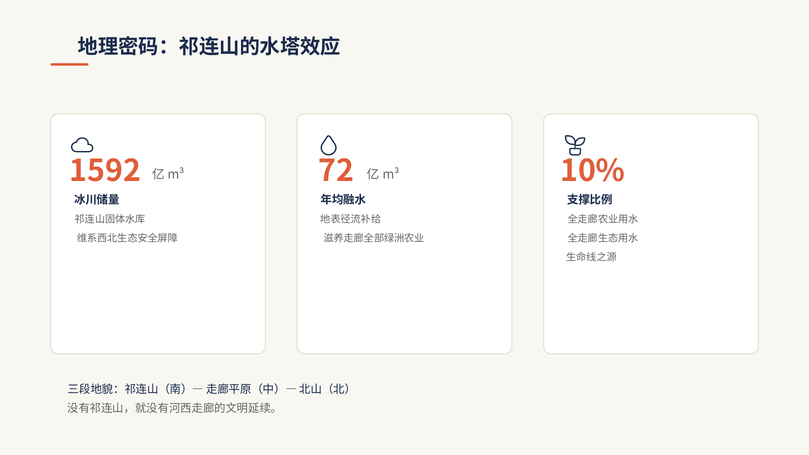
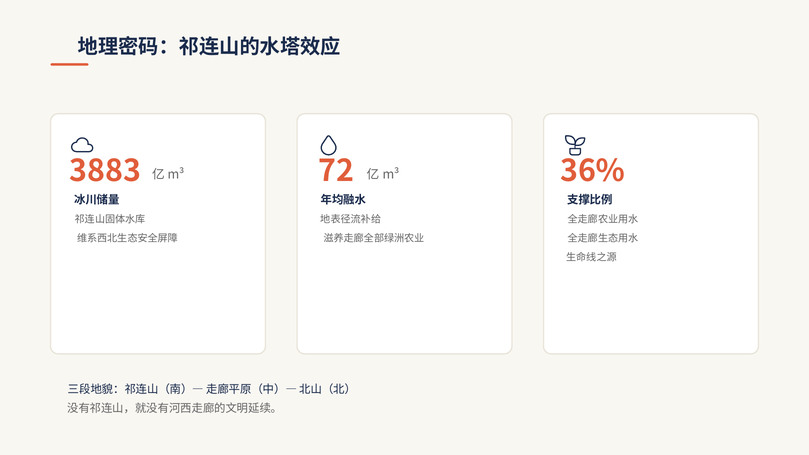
1592: 1592 -> 3883 (105, 171)
10%: 10% -> 36% (593, 171)
